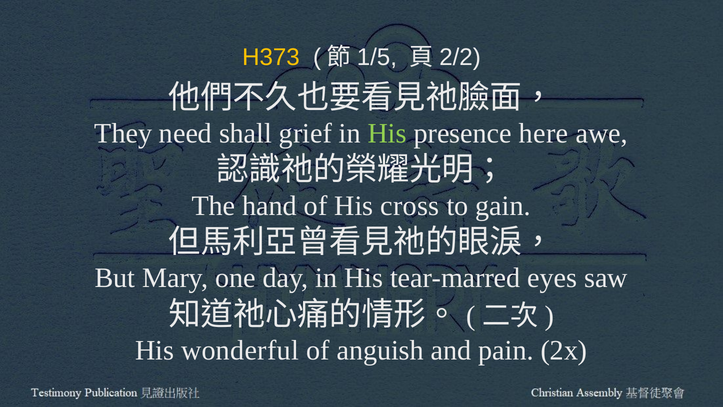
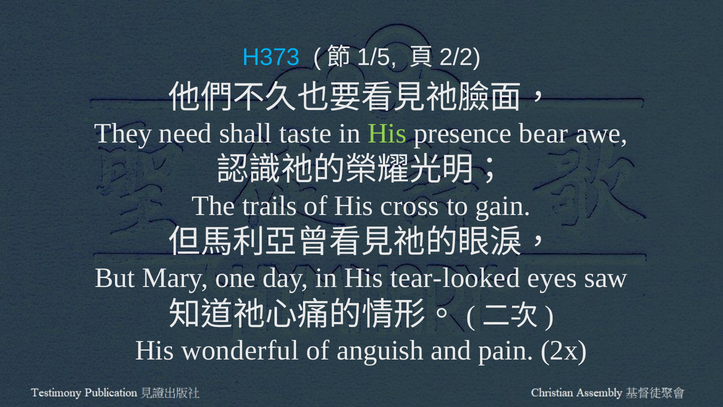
H373 colour: yellow -> light blue (271, 57)
grief: grief -> taste (305, 133)
here: here -> bear (544, 133)
hand: hand -> trails (270, 206)
tear-marred: tear-marred -> tear-looked (455, 278)
